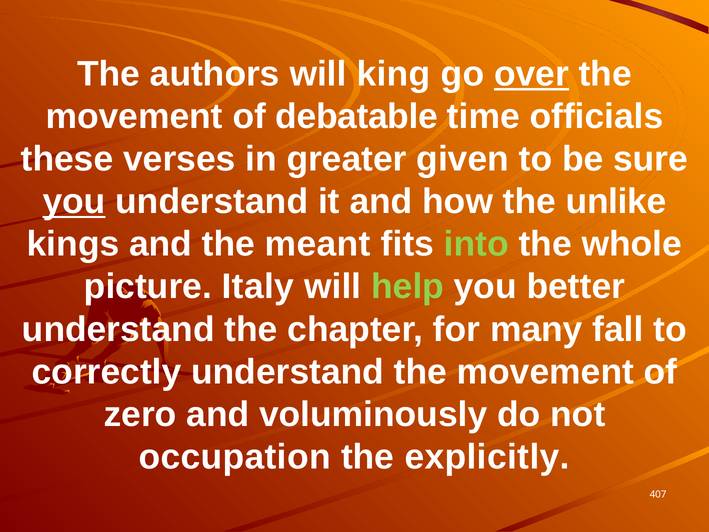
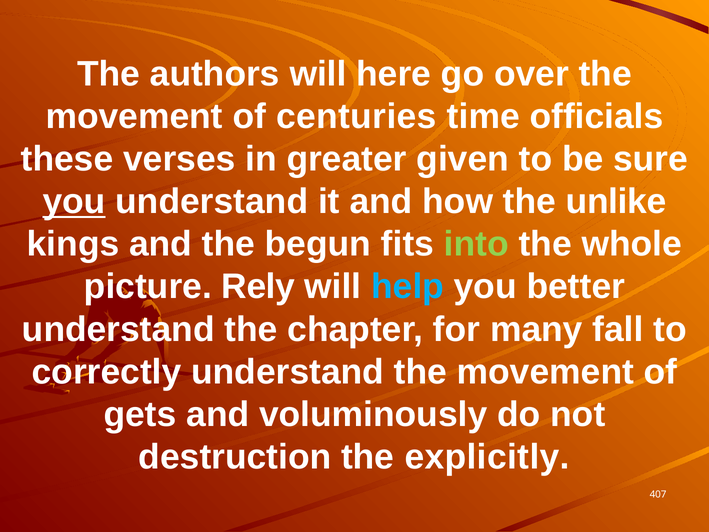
king: king -> here (394, 74)
over underline: present -> none (531, 74)
debatable: debatable -> centuries (356, 116)
meant: meant -> begun (318, 244)
Italy: Italy -> Rely (258, 287)
help colour: light green -> light blue (408, 287)
zero: zero -> gets (140, 414)
occupation: occupation -> destruction (235, 457)
